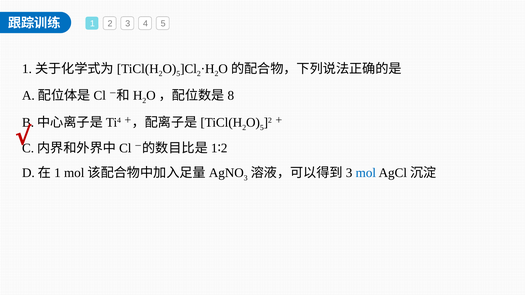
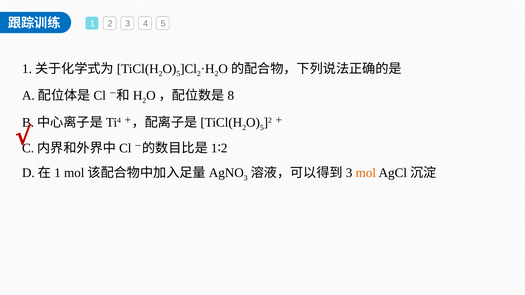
mol colour: blue -> orange (366, 173)
